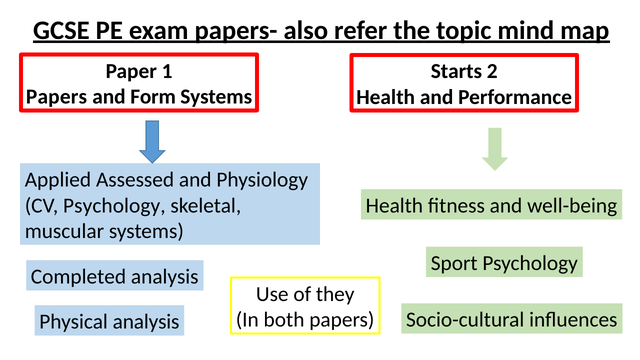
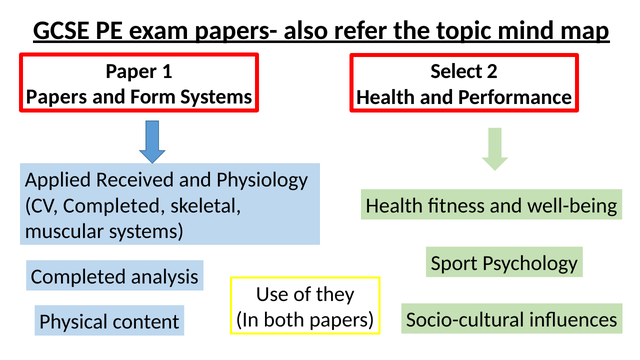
Starts: Starts -> Select (457, 71)
Assessed: Assessed -> Received (135, 180)
CV Psychology: Psychology -> Completed (114, 205)
Physical analysis: analysis -> content (146, 322)
